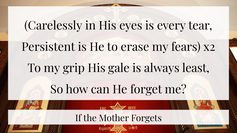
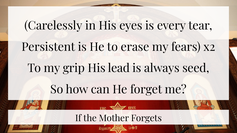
gale: gale -> lead (119, 68)
least: least -> seed (196, 68)
